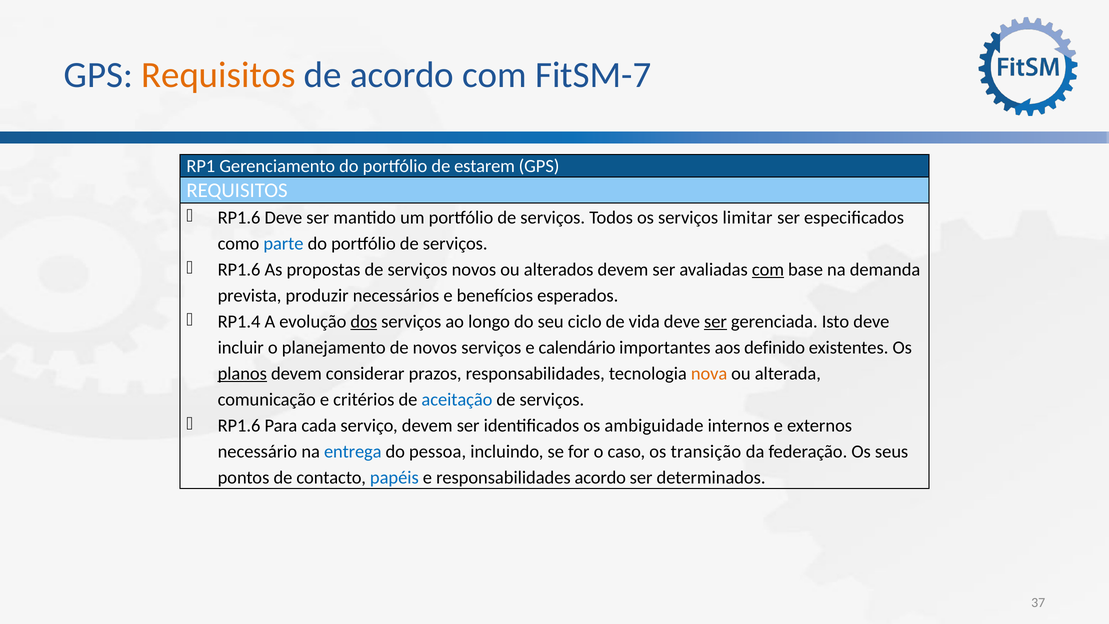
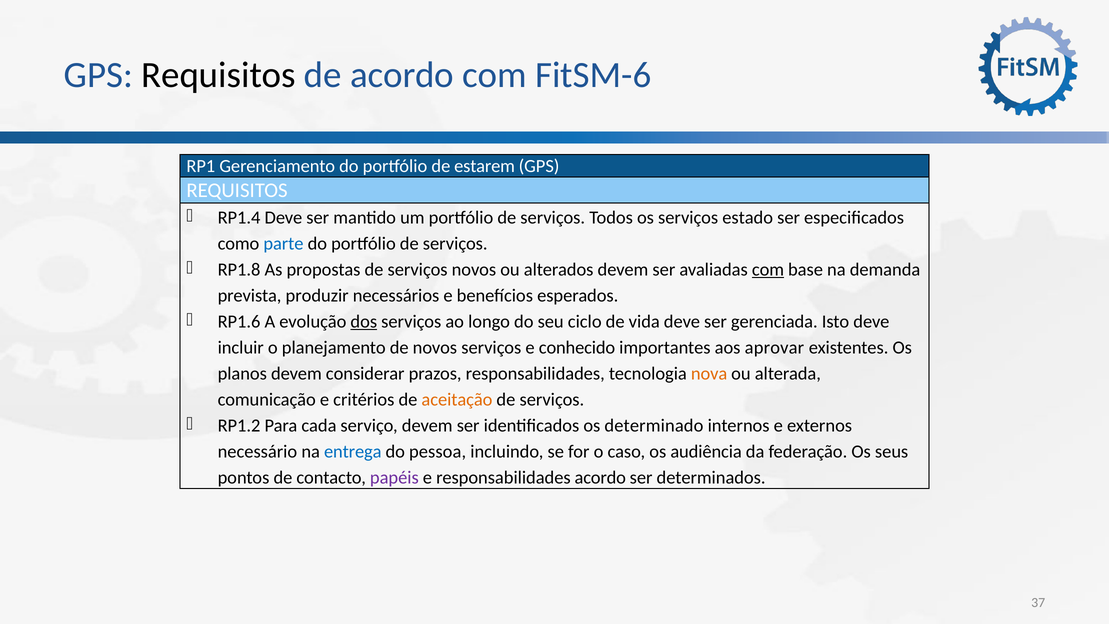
Requisitos colour: orange -> black (219, 75)
FitSM-7: FitSM-7 -> FitSM-6 (593, 75)
RP1.6: RP1.6 -> RP1.4 (239, 218)
limitar: limitar -> estado (748, 218)
RP1.6: RP1.6 -> RP1.8 (239, 270)
RP1.4: RP1.4 -> RP1.6 (239, 322)
ser underline: present -> none (715, 322)
calendário: calendário -> conhecido (577, 348)
definido: definido -> aprovar (774, 348)
planos underline: present -> none (242, 374)
aceitação colour: blue -> orange (457, 399)
RP1.6: RP1.6 -> RP1.2 (239, 425)
ambiguidade: ambiguidade -> determinado (654, 425)
transição: transição -> audiência (706, 451)
papéis colour: blue -> purple (394, 477)
